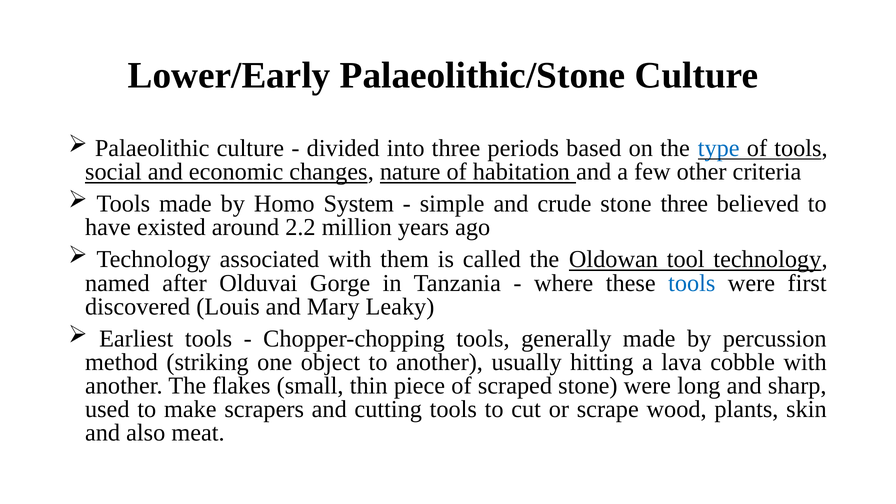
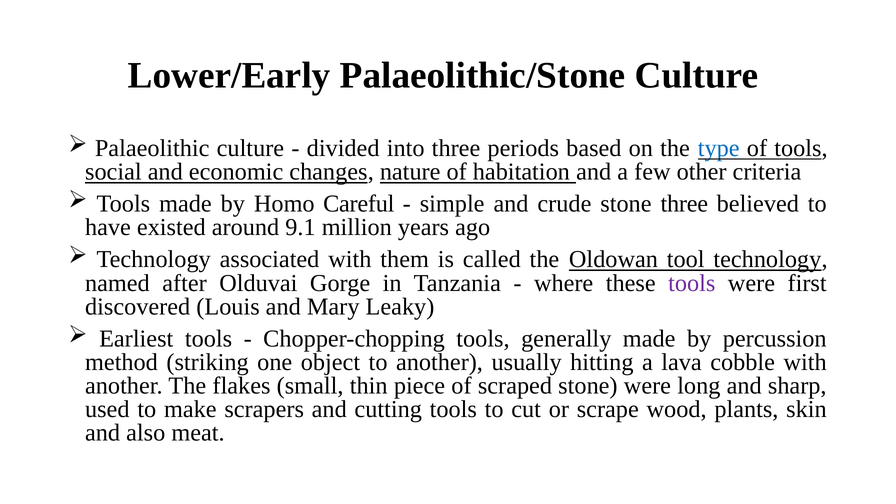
System: System -> Careful (359, 204)
2.2: 2.2 -> 9.1 (300, 227)
tools colour: blue -> purple (692, 283)
